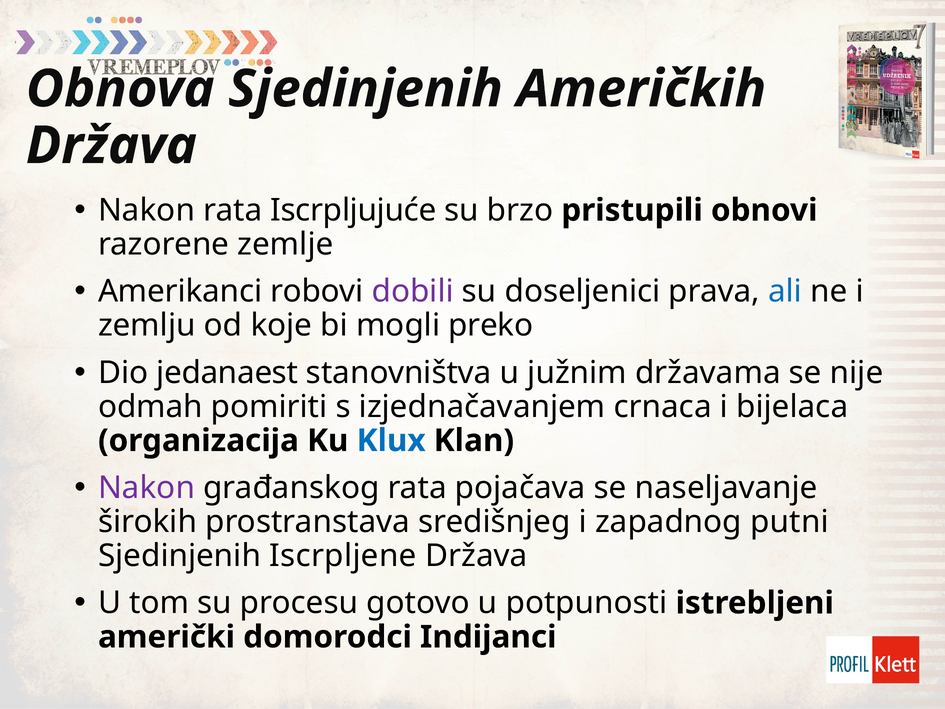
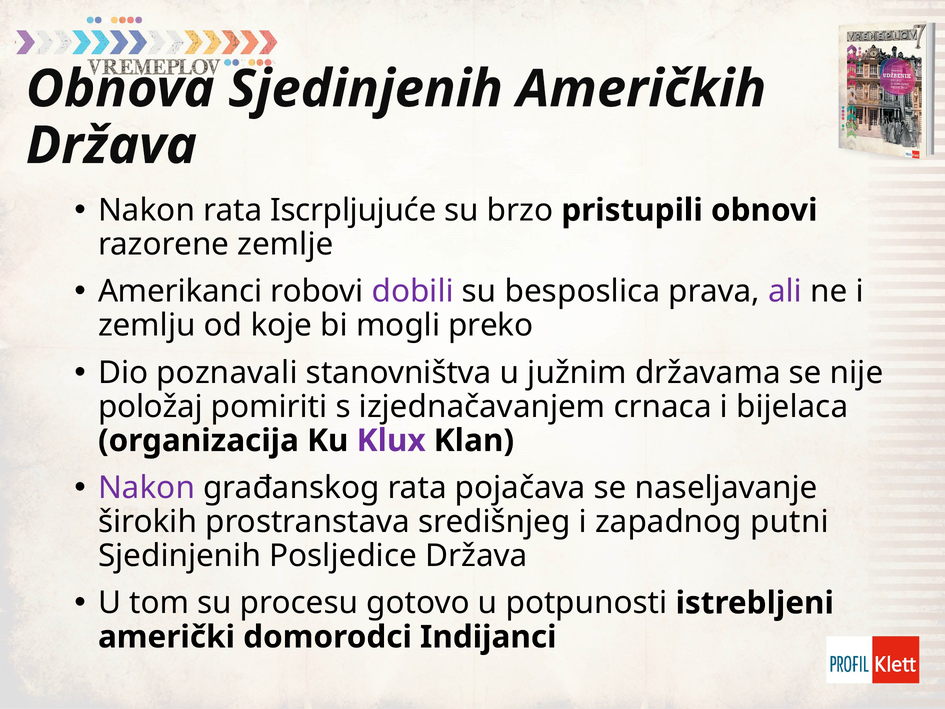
doseljenici: doseljenici -> besposlica (582, 291)
ali colour: blue -> purple (785, 291)
jedanaest: jedanaest -> poznavali (227, 373)
odmah: odmah -> položaj (150, 407)
Klux colour: blue -> purple (391, 441)
Iscrpljene: Iscrpljene -> Posljedice (343, 556)
